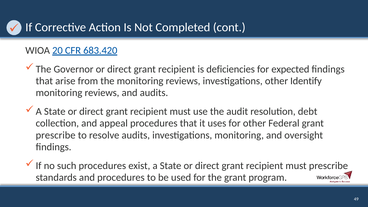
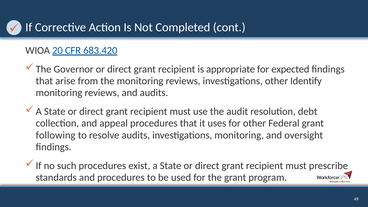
deficiencies: deficiencies -> appropriate (231, 69)
prescribe: prescribe -> following (56, 135)
